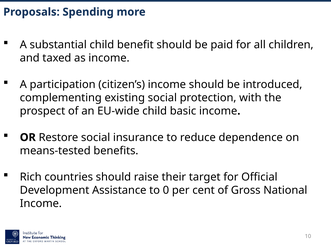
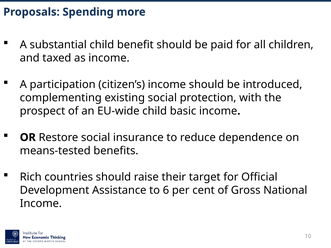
0: 0 -> 6 (166, 191)
